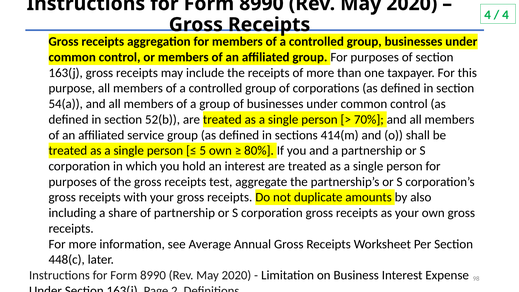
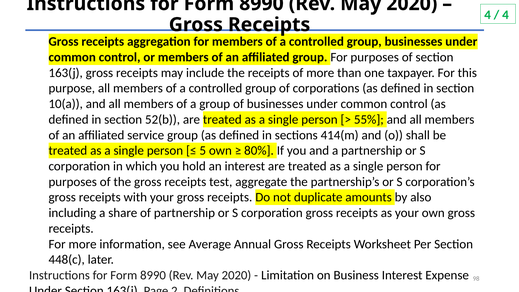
54(a: 54(a -> 10(a (66, 104)
70%: 70% -> 55% (369, 119)
